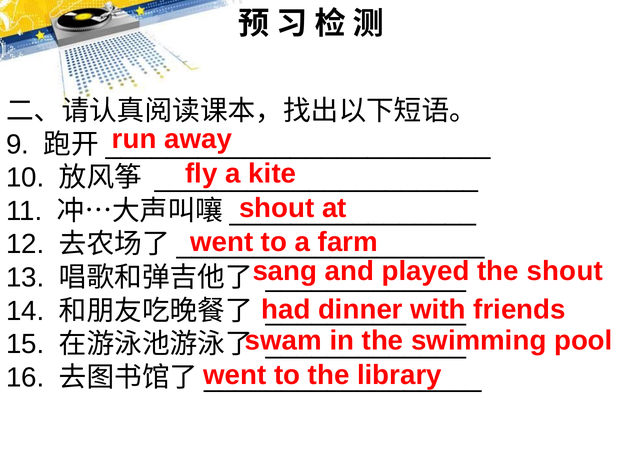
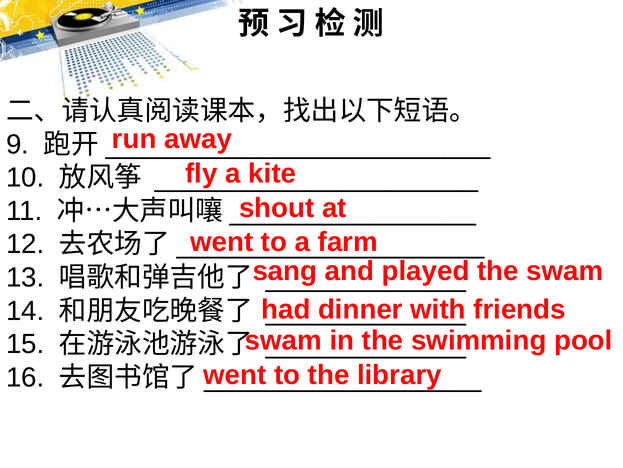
the shout: shout -> swam (565, 271)
